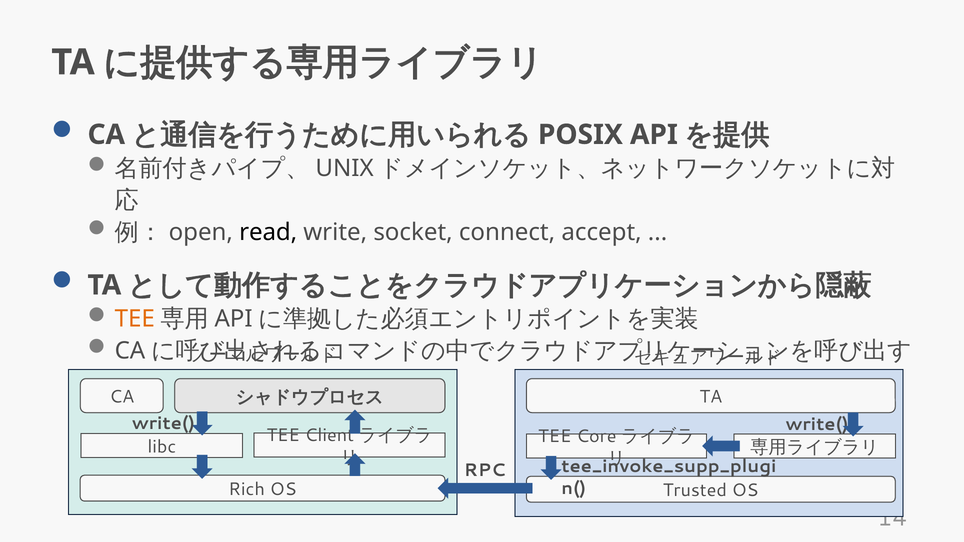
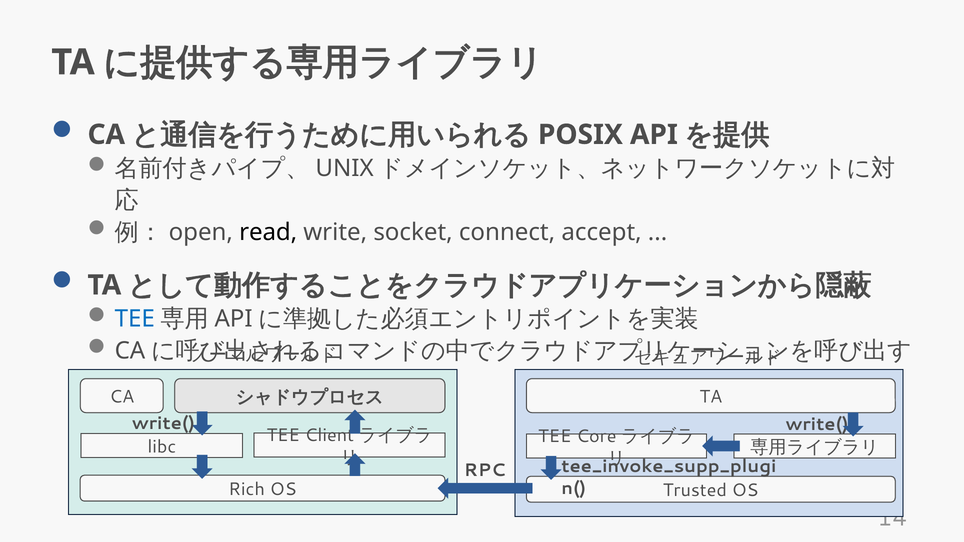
TEE colour: orange -> blue (135, 319)
